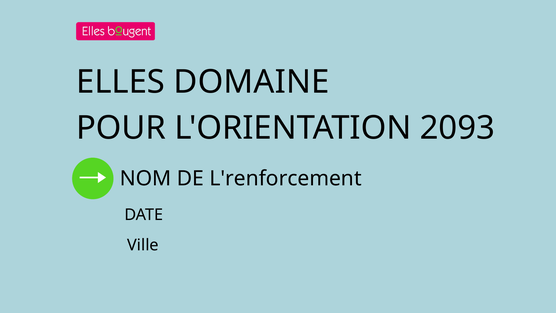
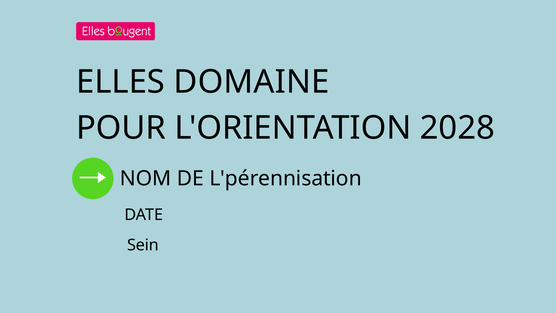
2093: 2093 -> 2028 (457, 128)
L'renforcement: L'renforcement -> L'pérennisation (286, 179)
Ville: Ville -> Sein (143, 245)
